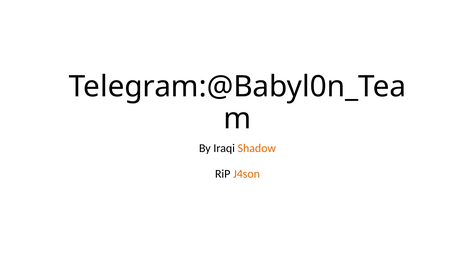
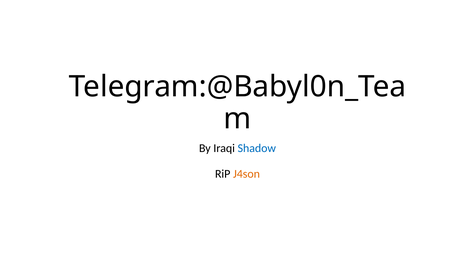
Shadow colour: orange -> blue (257, 148)
